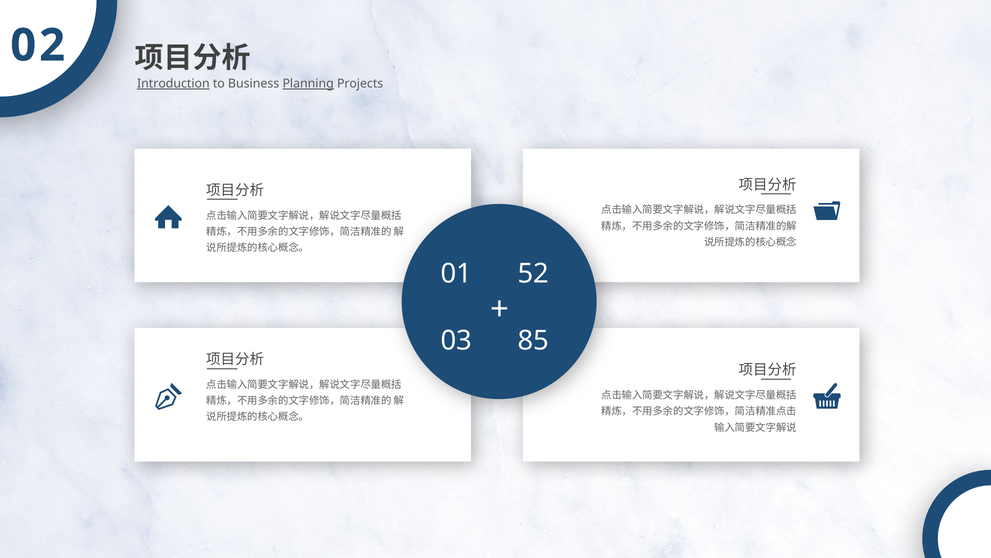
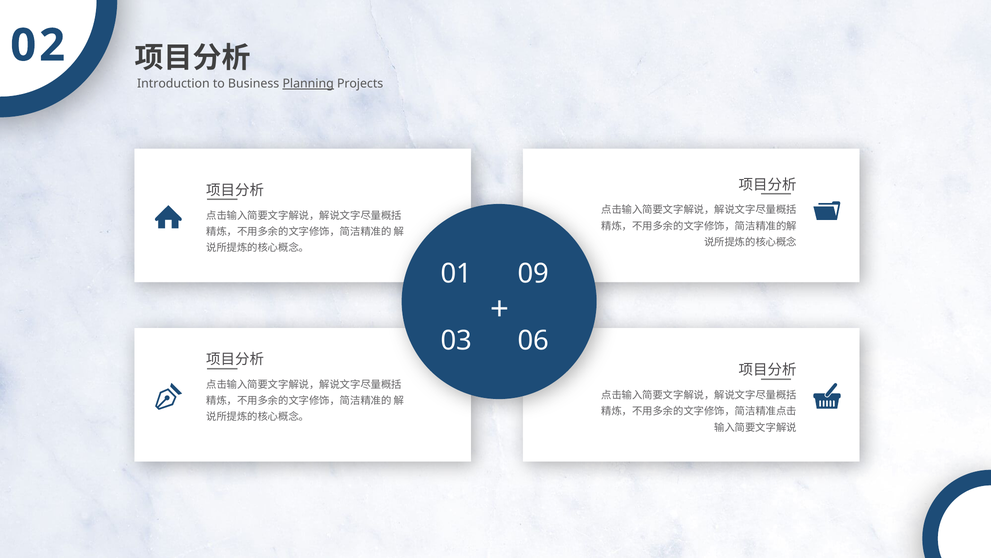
Introduction underline: present -> none (173, 84)
52: 52 -> 09 (533, 273)
85: 85 -> 06 (533, 340)
